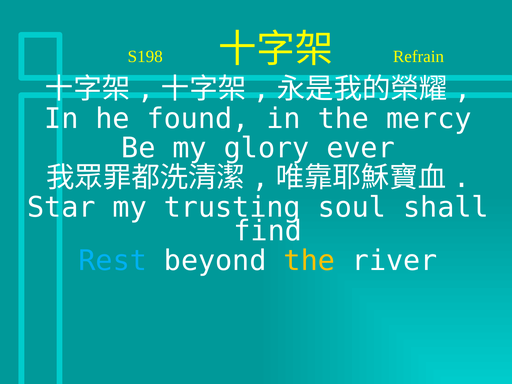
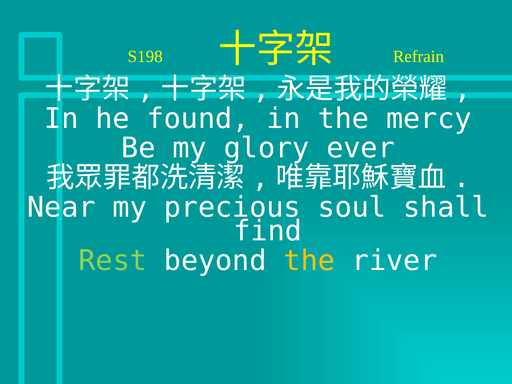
Star: Star -> Near (61, 207)
trusting: trusting -> precious (232, 207)
Rest colour: light blue -> light green (113, 261)
